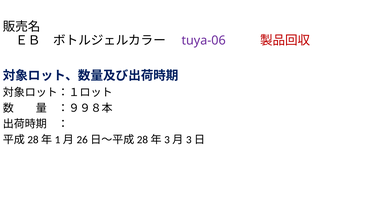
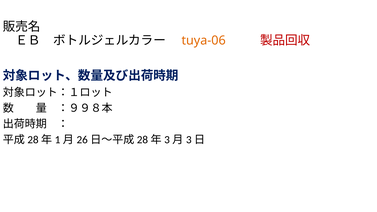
tuya-06 colour: purple -> orange (204, 40)
